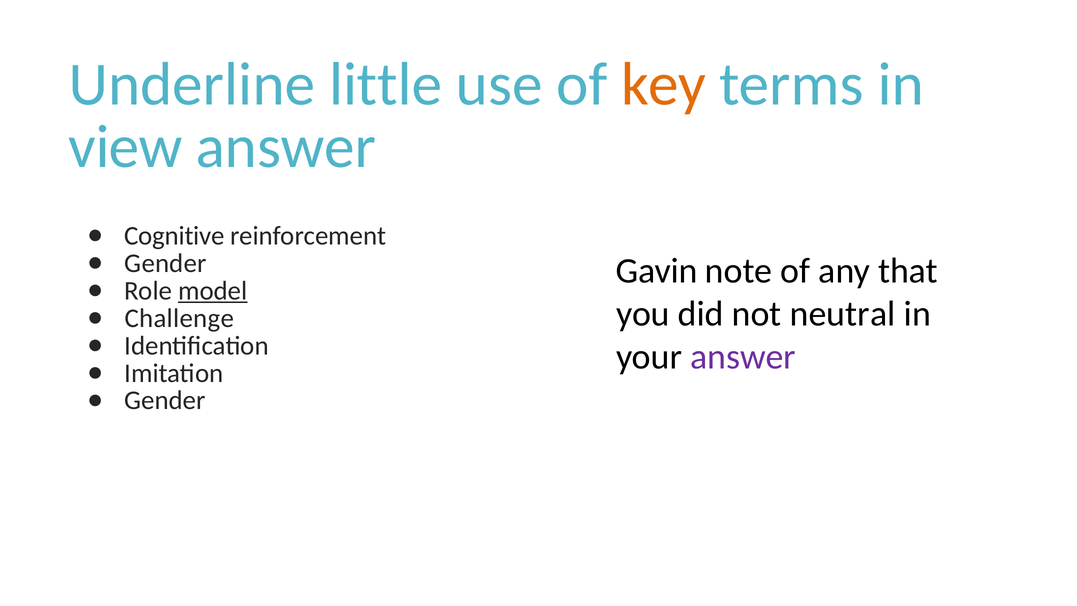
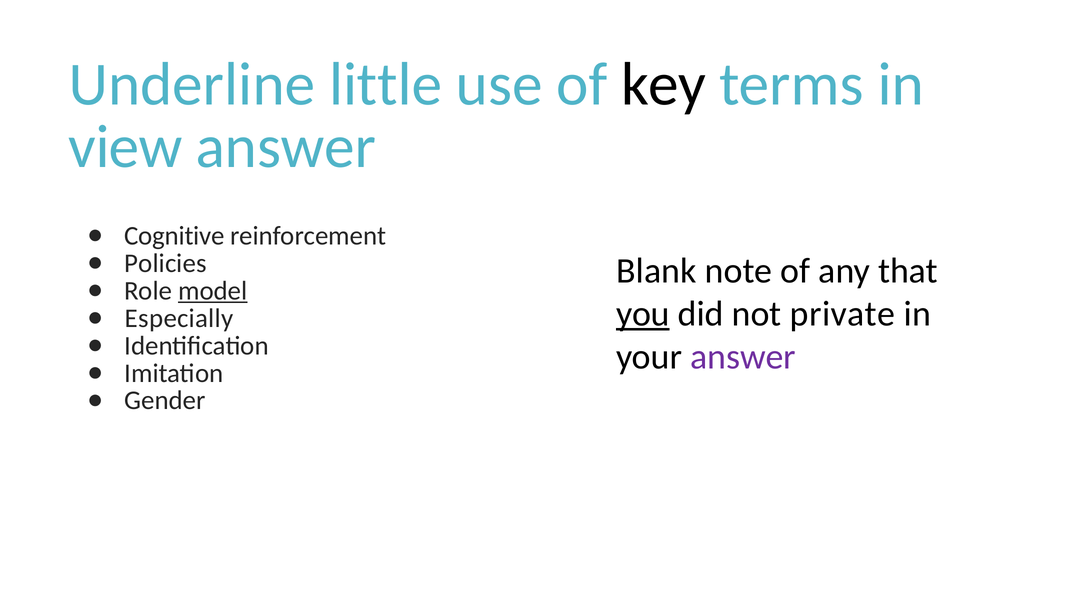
key colour: orange -> black (664, 85)
Gender: Gender -> Policies (166, 263)
Gavin: Gavin -> Blank (656, 271)
you underline: none -> present (643, 314)
neutral: neutral -> private (842, 314)
Challenge: Challenge -> Especially (179, 318)
